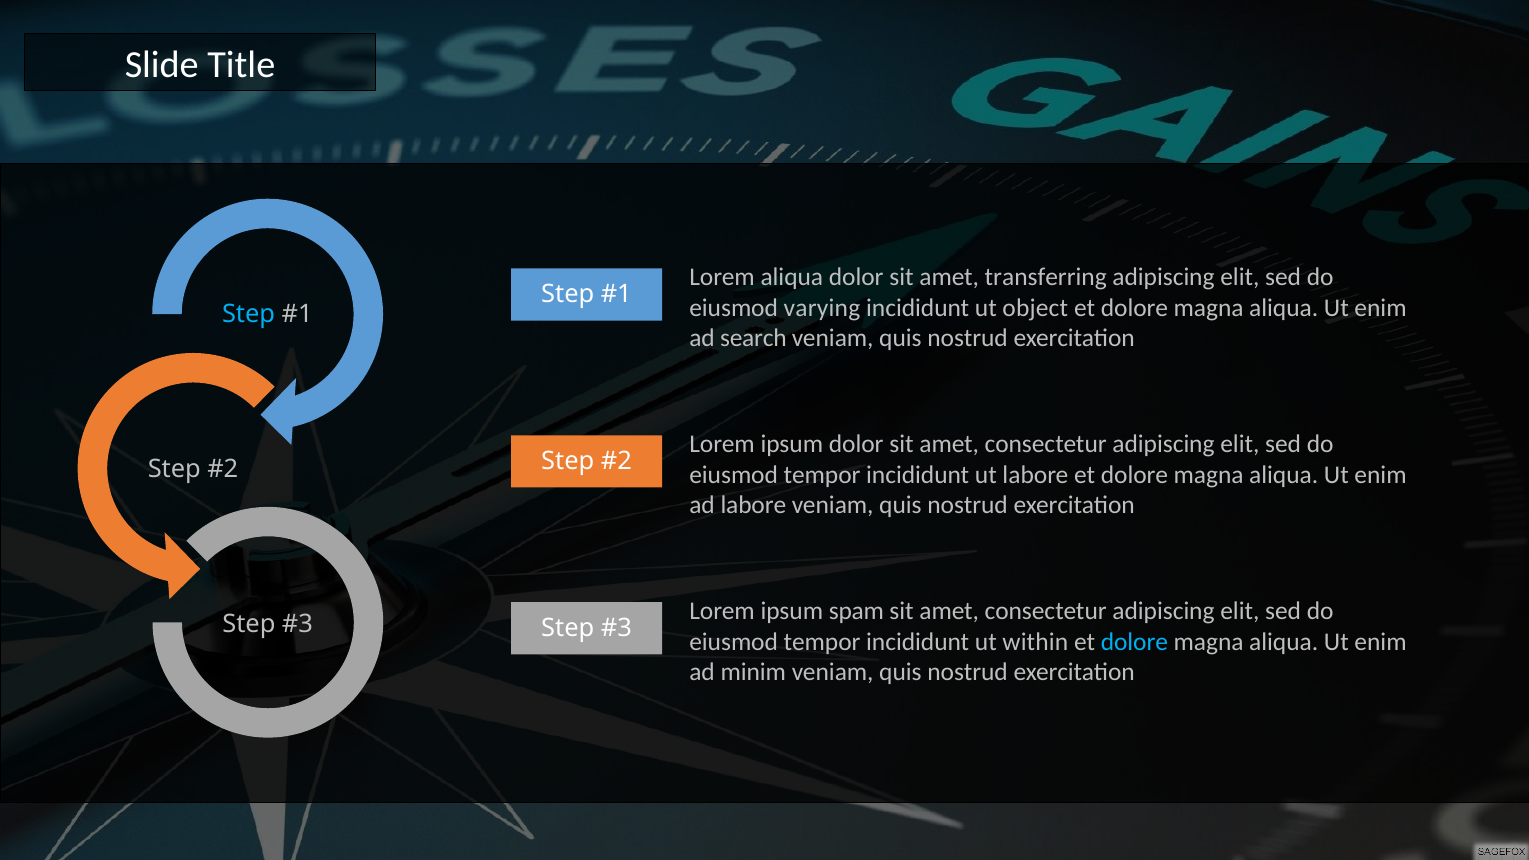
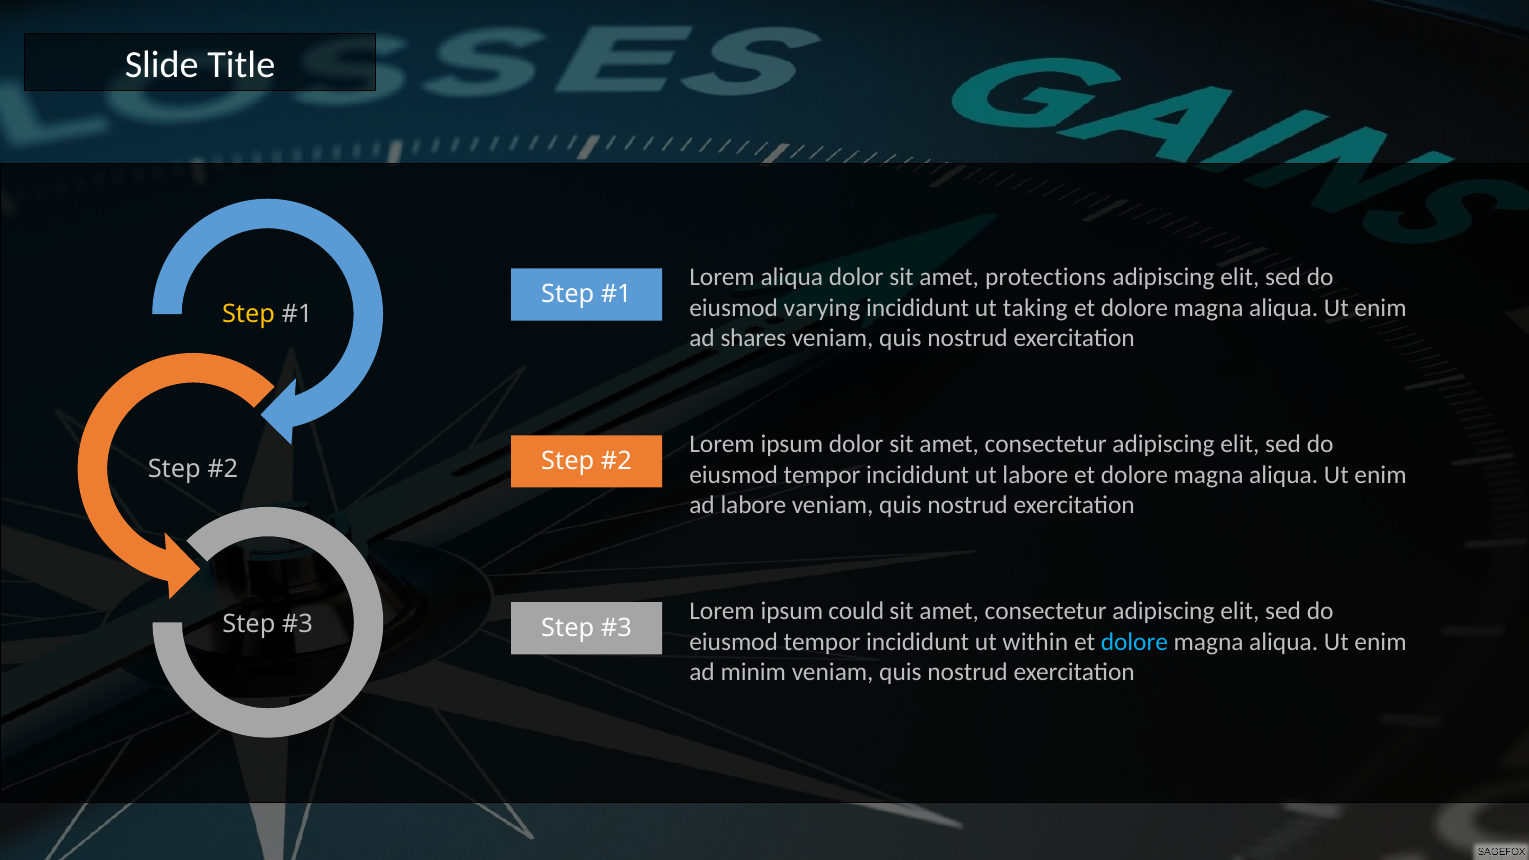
transferring: transferring -> protections (1046, 277)
object: object -> taking (1035, 308)
Step colour: light blue -> yellow (249, 314)
search: search -> shares (753, 339)
spam: spam -> could (856, 611)
